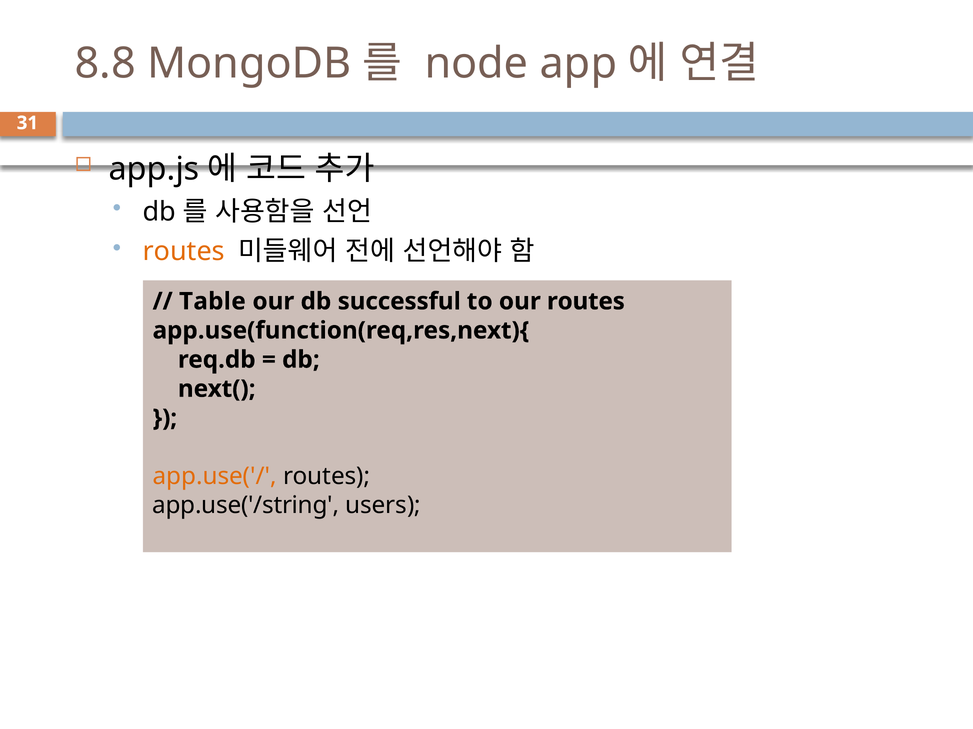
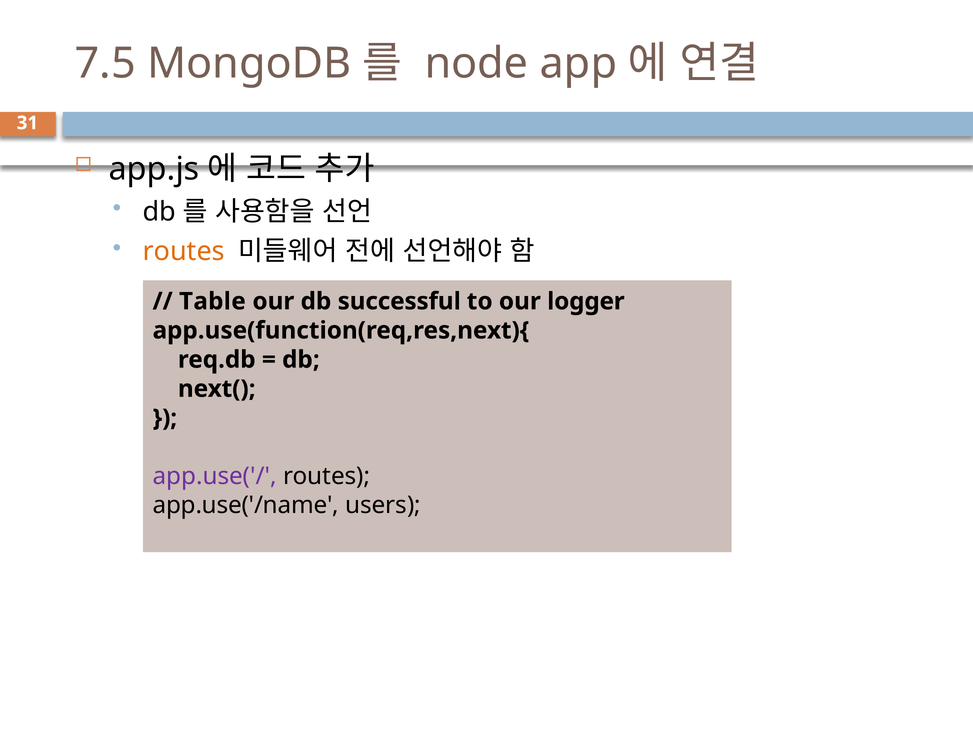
8.8: 8.8 -> 7.5 (105, 63)
our routes: routes -> logger (586, 302)
app.use('/ colour: orange -> purple (215, 477)
app.use('/string: app.use('/string -> app.use('/name (246, 506)
